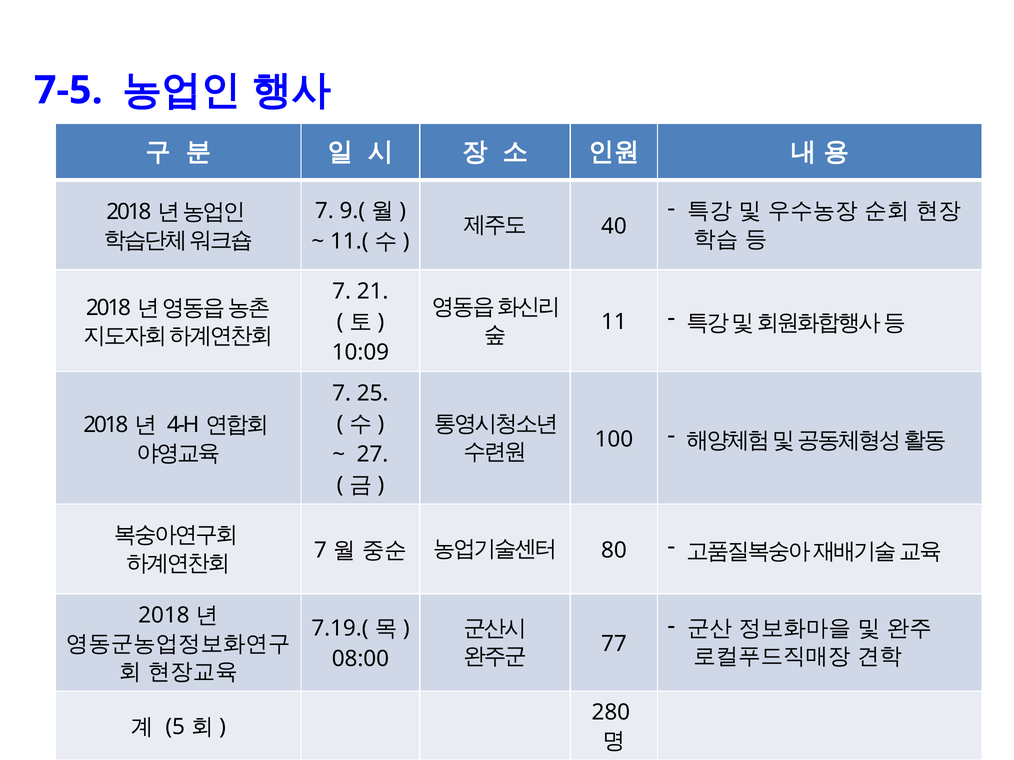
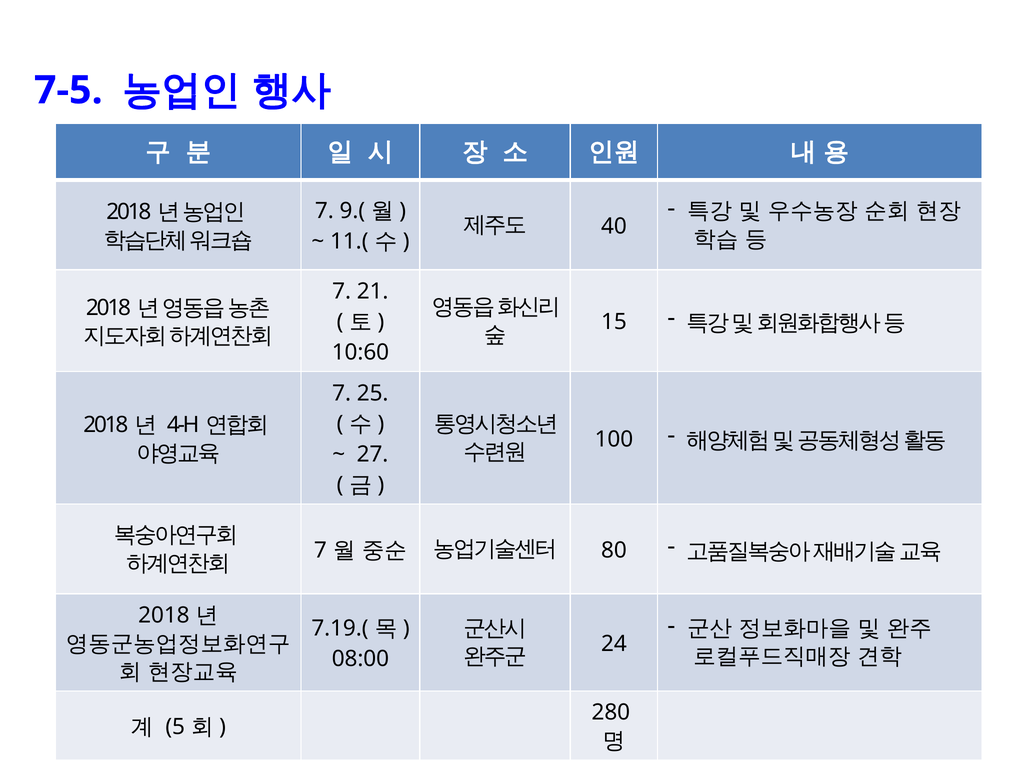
11: 11 -> 15 (614, 322)
10:09: 10:09 -> 10:60 (360, 353)
77: 77 -> 24 (614, 644)
